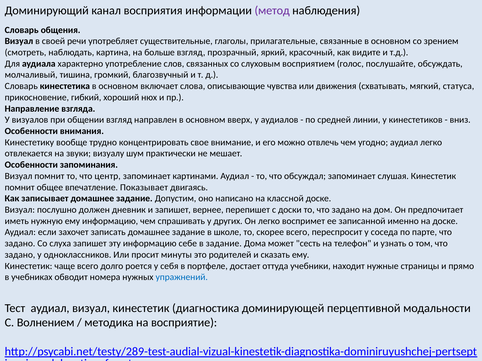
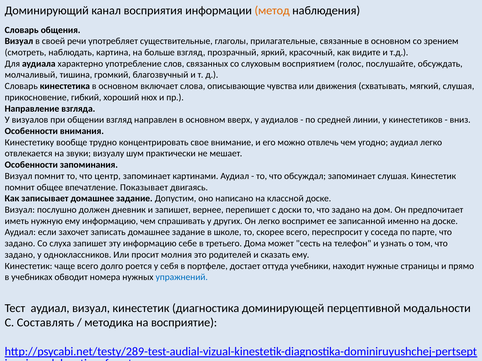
метод colour: purple -> orange (272, 10)
мягкий статуса: статуса -> слушая (459, 86)
в задание: задание -> третьего (224, 244)
минуты: минуты -> молния (176, 255)
Волнением: Волнением -> Составлять (46, 323)
